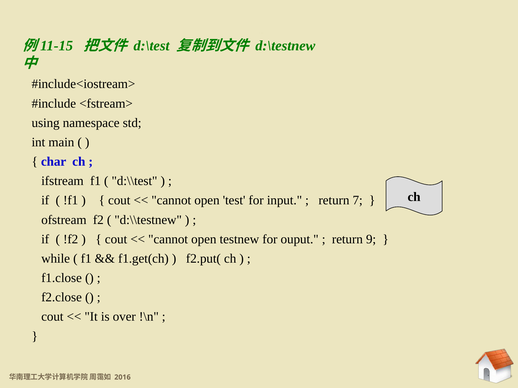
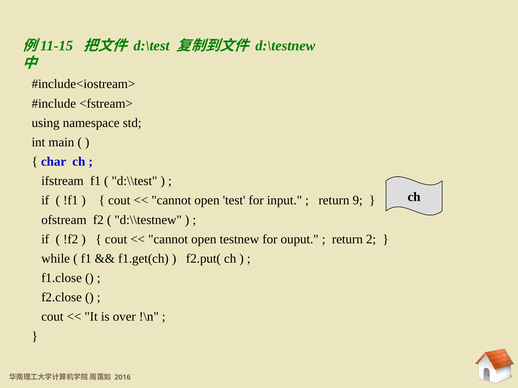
7: 7 -> 9 (358, 201)
9: 9 -> 2 (371, 239)
